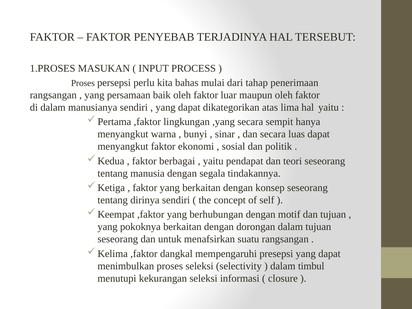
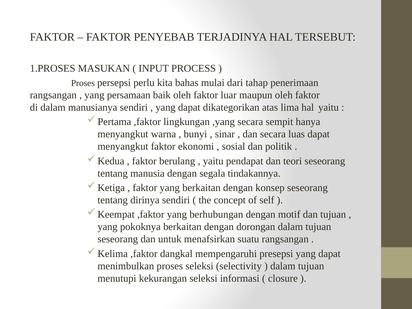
berbagai: berbagai -> berulang (177, 161)
timbul: timbul -> tujuan (311, 266)
